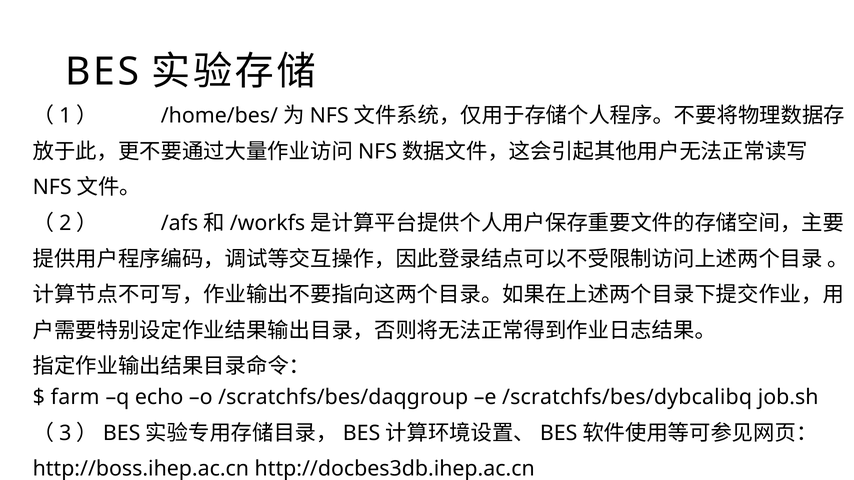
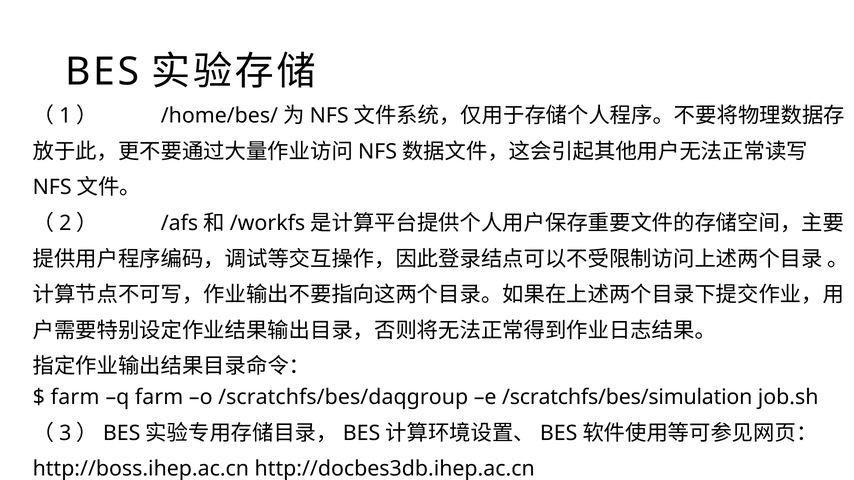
q echo: echo -> farm (159, 397)
/scratchfs/bes/dybcalibq: /scratchfs/bes/dybcalibq -> /scratchfs/bes/simulation (627, 397)
